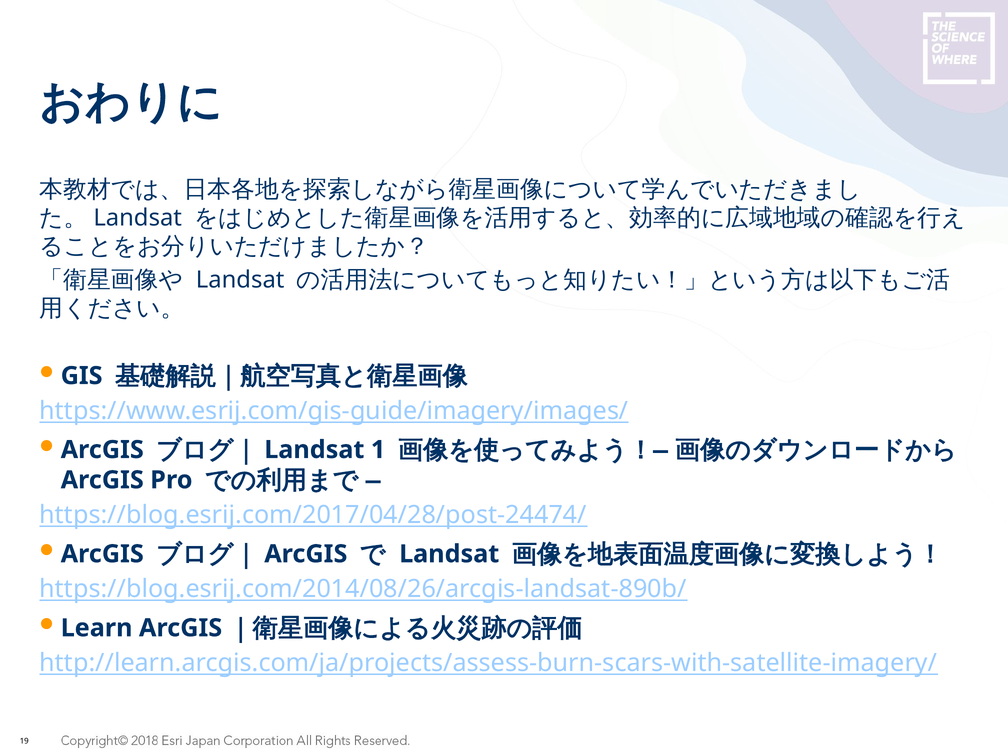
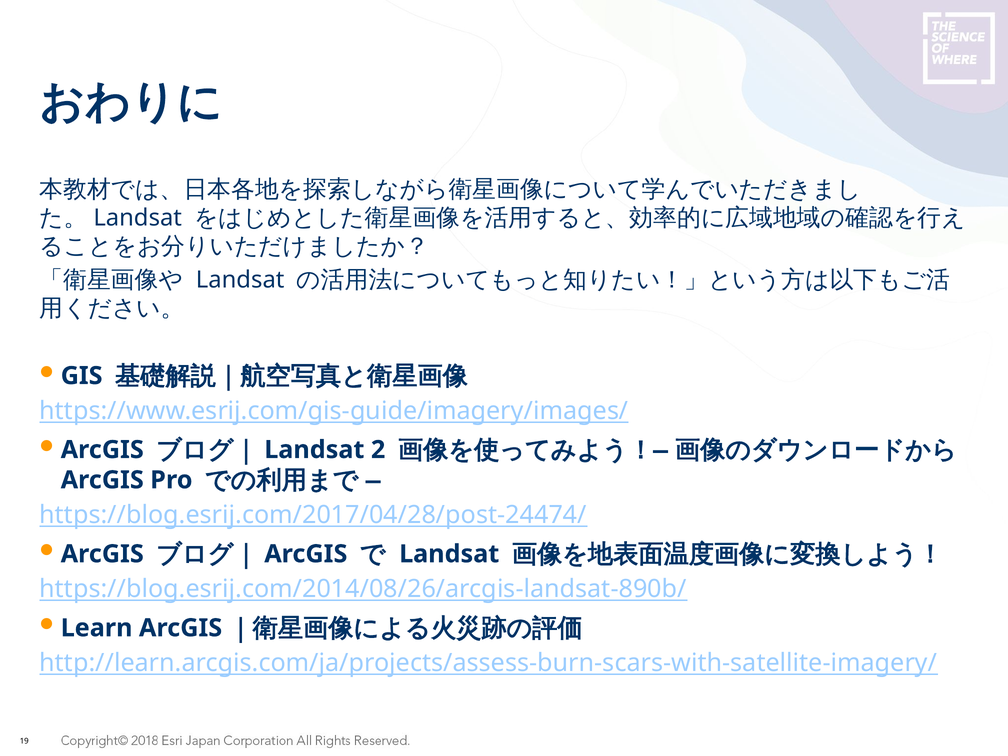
1: 1 -> 2 (378, 450)
